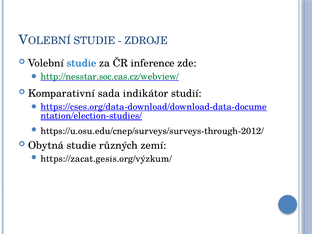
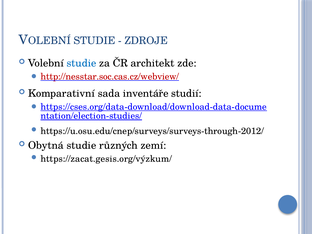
inference: inference -> architekt (153, 63)
http://nesstar.soc.cas.cz/webview/ colour: green -> red (110, 77)
indikátor: indikátor -> inventáře (146, 93)
